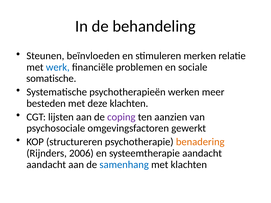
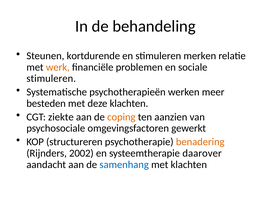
beïnvloeden: beïnvloeden -> kortdurende (93, 56)
werk colour: blue -> orange (58, 67)
somatische: somatische -> stimuleren (51, 79)
lijsten: lijsten -> ziekte (61, 117)
coping colour: purple -> orange (121, 117)
2006: 2006 -> 2002 (81, 153)
systeemtherapie aandacht: aandacht -> daarover (202, 153)
